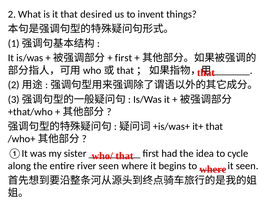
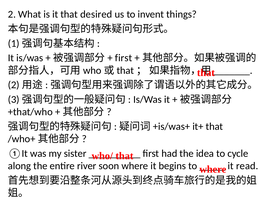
river seen: seen -> soon (109, 166)
it seen: seen -> read (247, 166)
